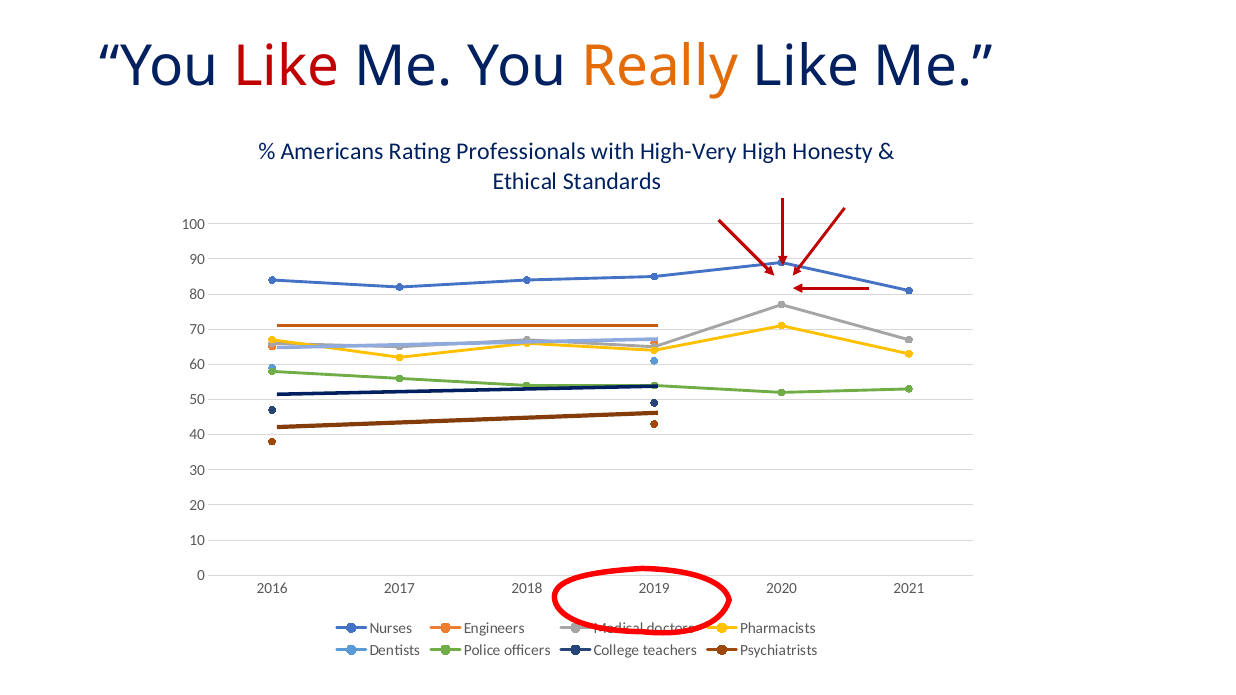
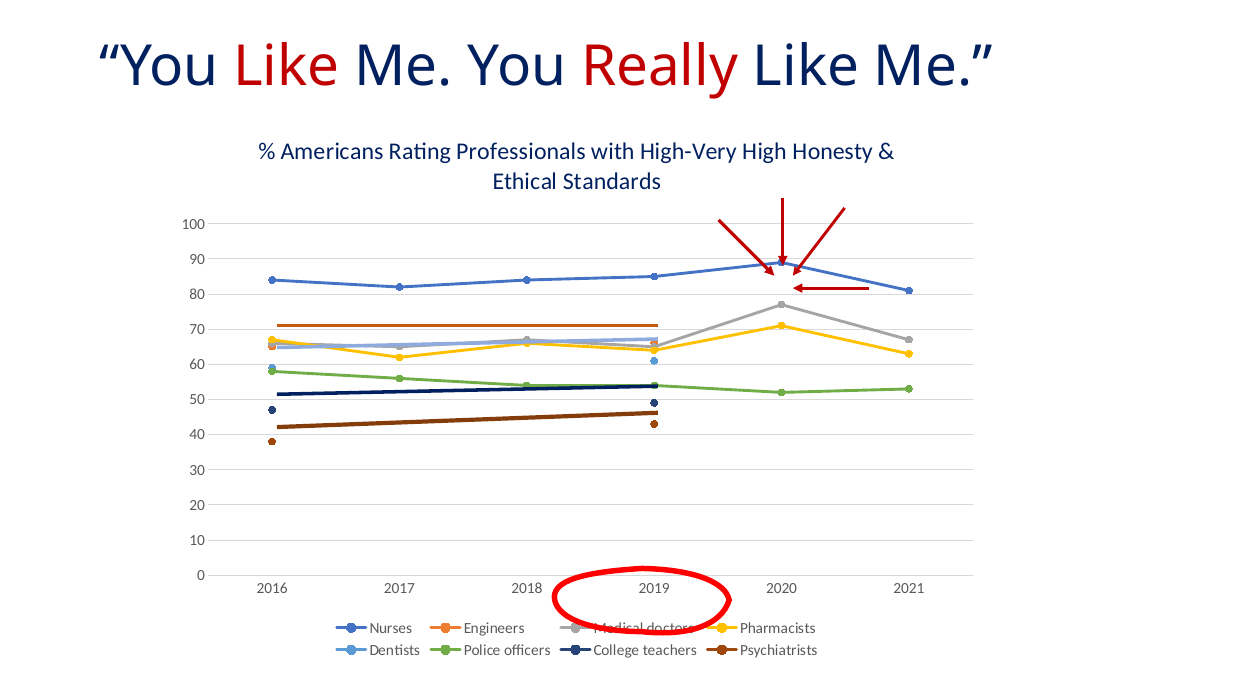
Really colour: orange -> red (660, 67)
